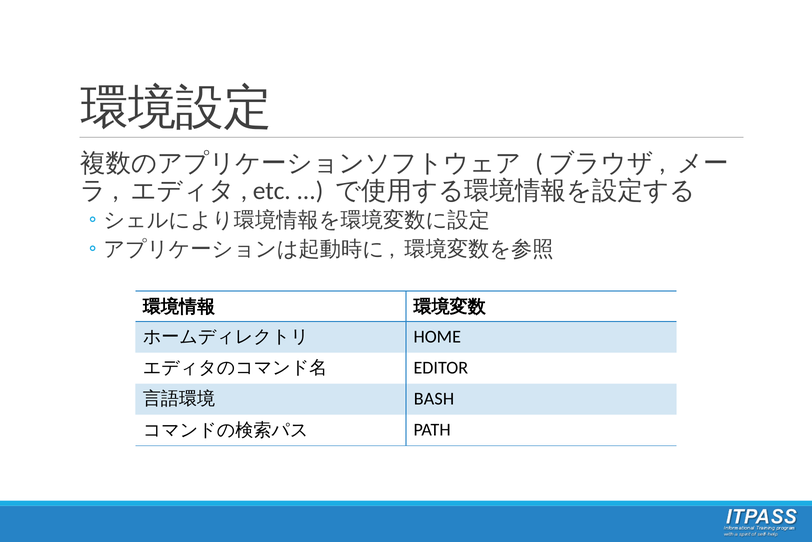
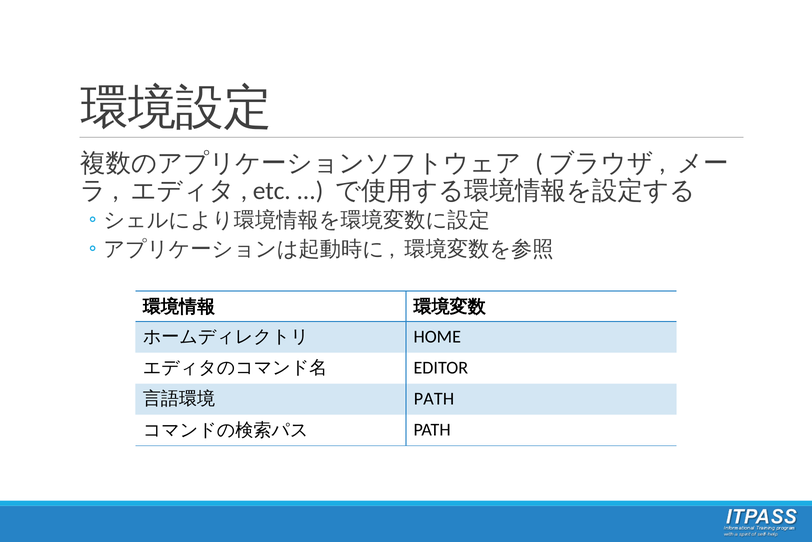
BASH: BASH -> PATH (434, 398)
